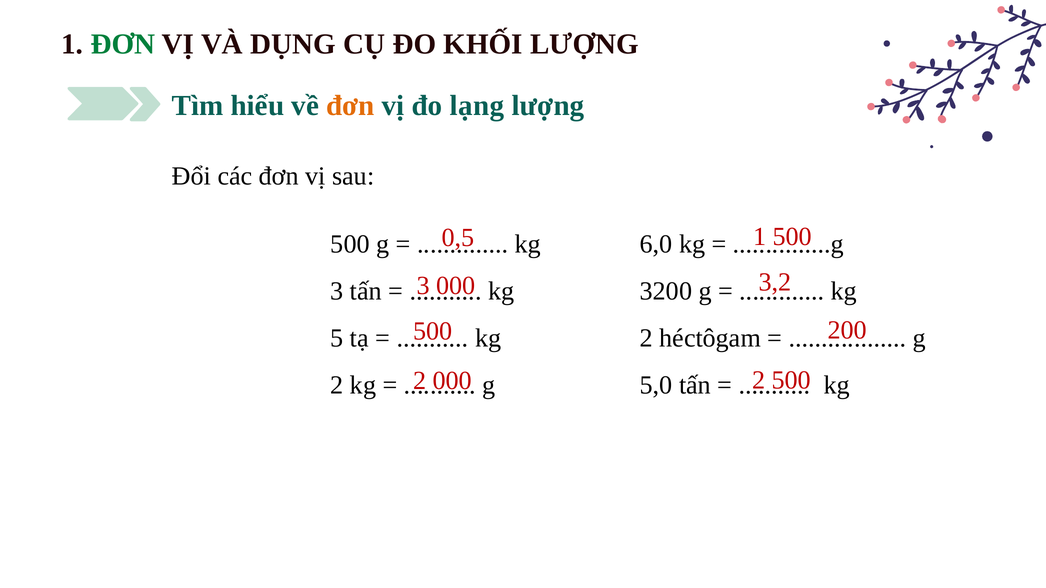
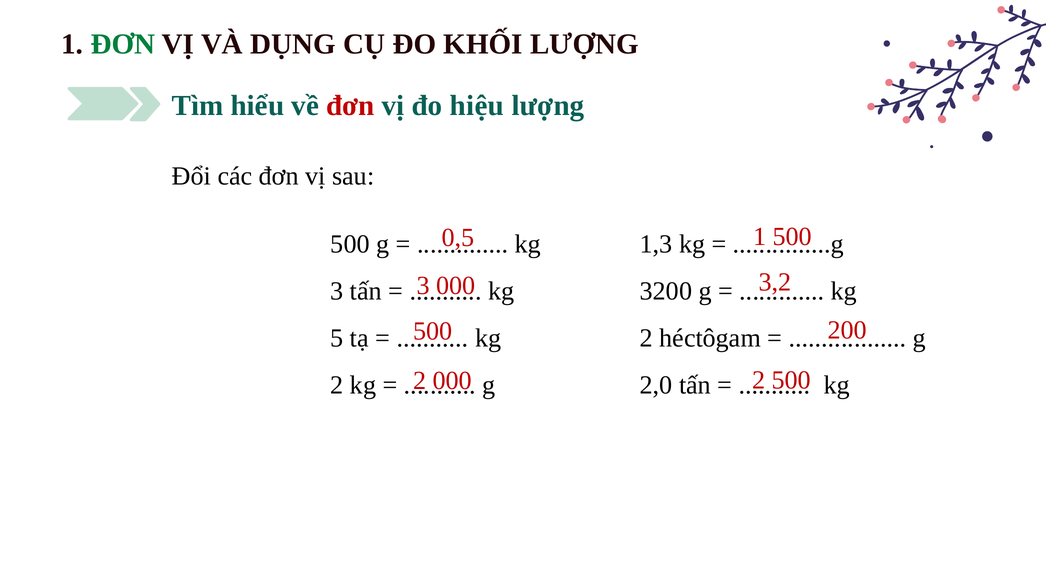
đơn colour: orange -> red (350, 106)
lạng: lạng -> hiệu (477, 106)
6,0: 6,0 -> 1,3 (656, 244)
5,0: 5,0 -> 2,0 (656, 385)
